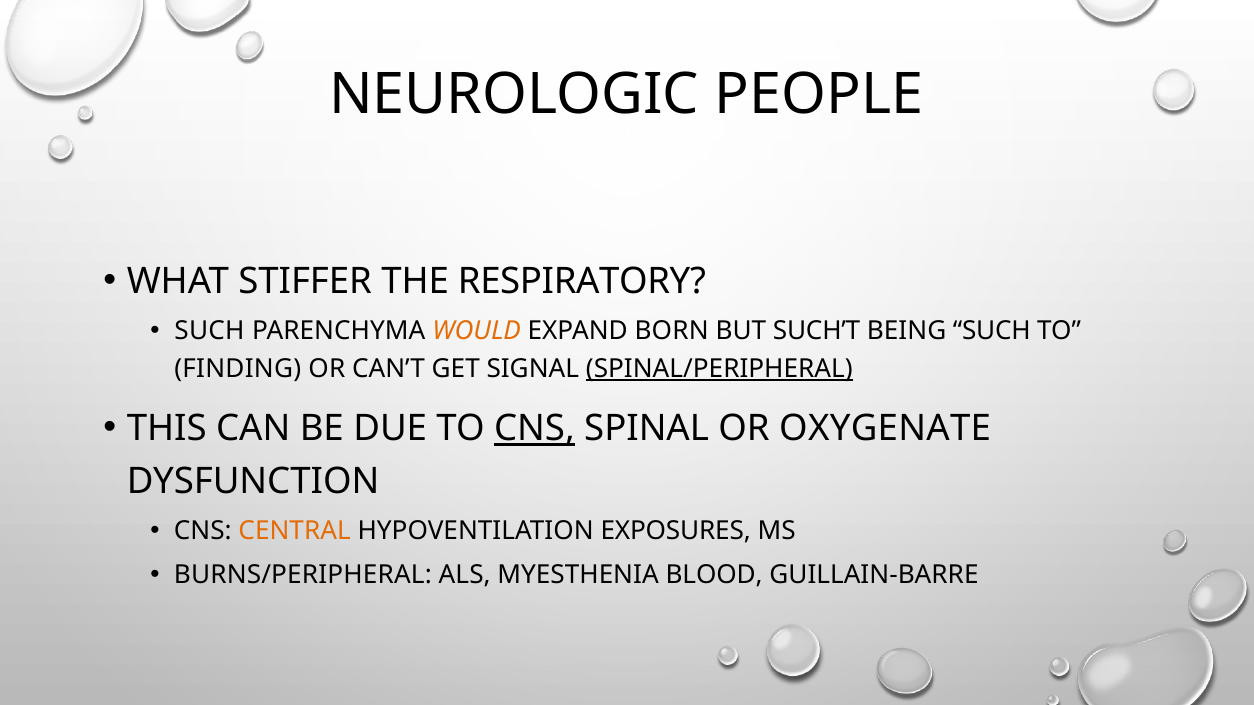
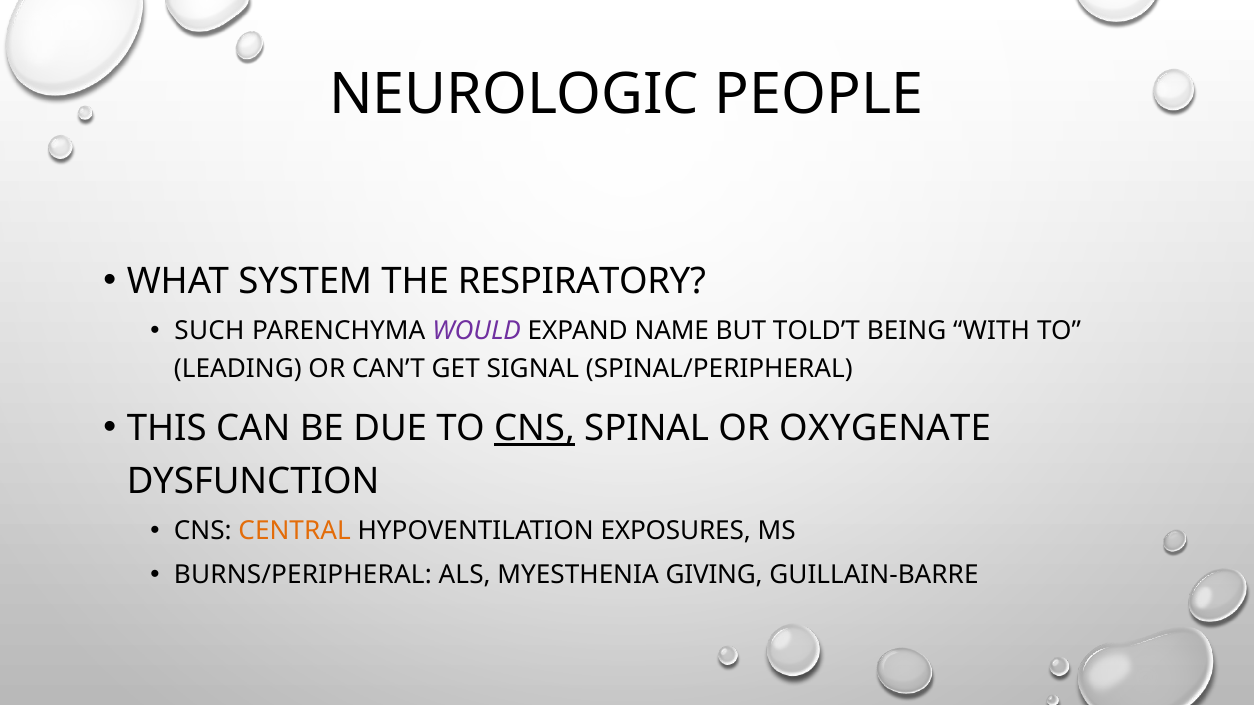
STIFFER: STIFFER -> SYSTEM (305, 281)
WOULD colour: orange -> purple (477, 331)
BORN: BORN -> NAME (672, 331)
SUCH’T: SUCH’T -> TOLD’T (816, 331)
BEING SUCH: SUCH -> WITH (992, 331)
FINDING: FINDING -> LEADING (238, 369)
SPINAL/PERIPHERAL underline: present -> none (719, 369)
BLOOD: BLOOD -> GIVING (714, 575)
